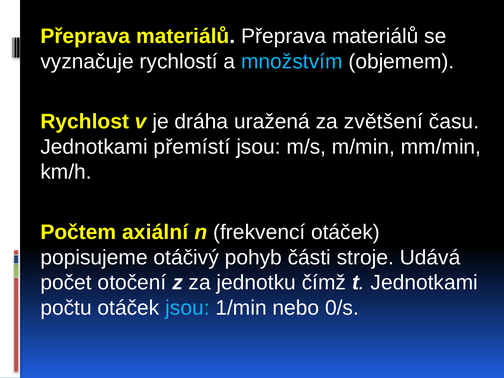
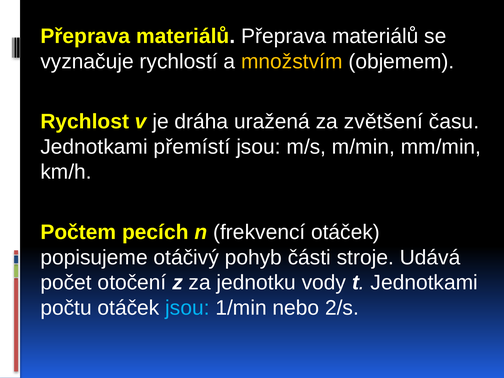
množstvím colour: light blue -> yellow (292, 61)
axiální: axiální -> pecích (155, 232)
čímž: čímž -> vody (324, 283)
0/s: 0/s -> 2/s (342, 308)
